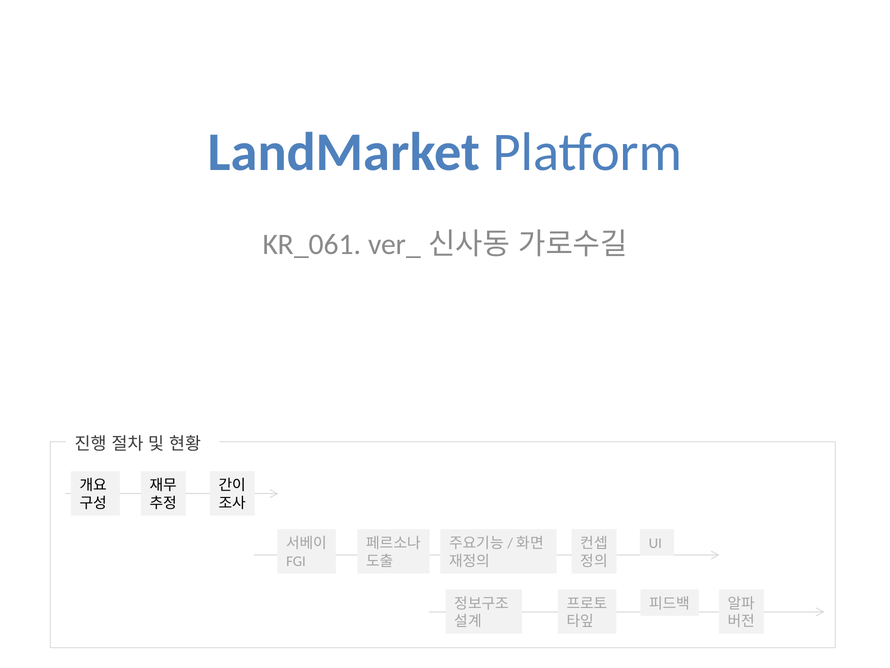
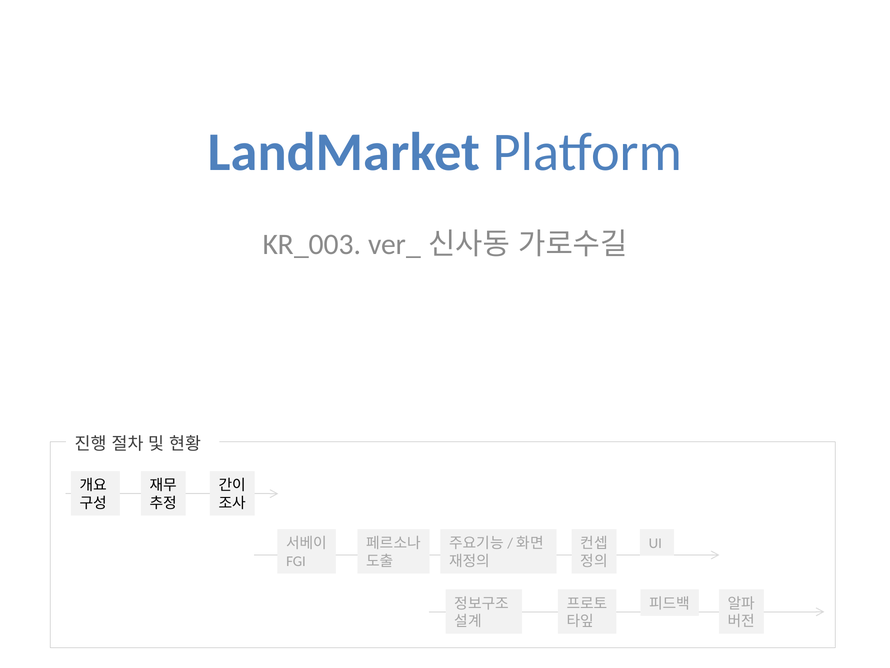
KR_061: KR_061 -> KR_003 (312, 244)
